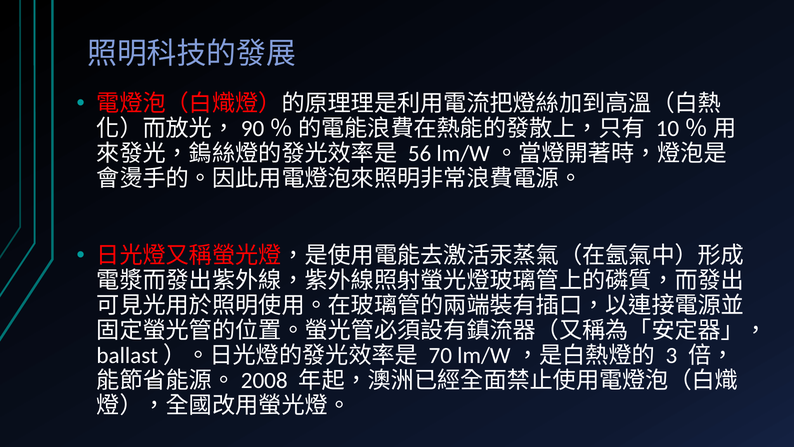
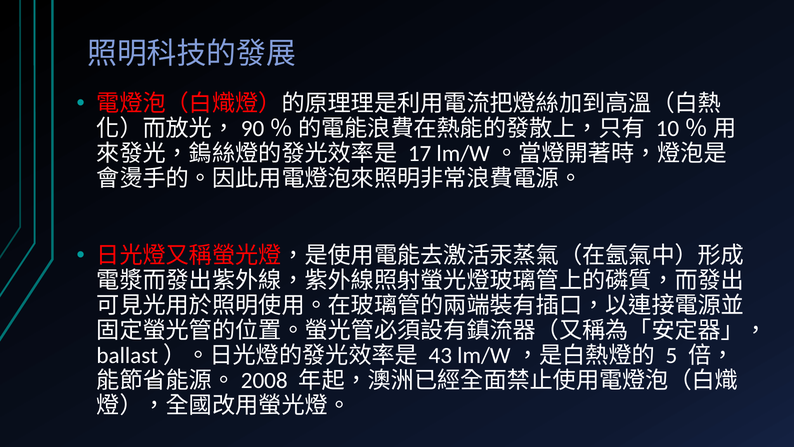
56: 56 -> 17 (420, 154)
70: 70 -> 43 (440, 355)
3: 3 -> 5 (671, 355)
